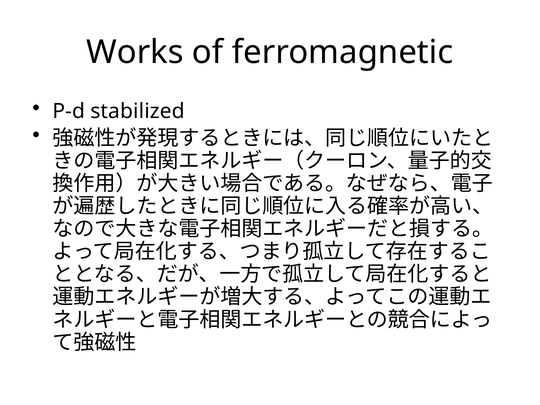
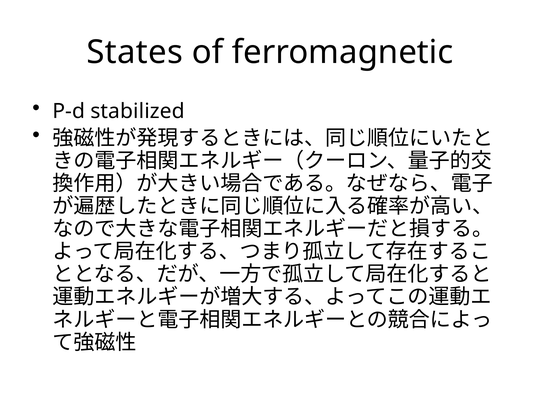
Works: Works -> States (135, 52)
